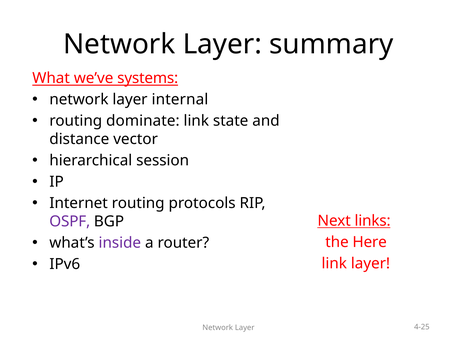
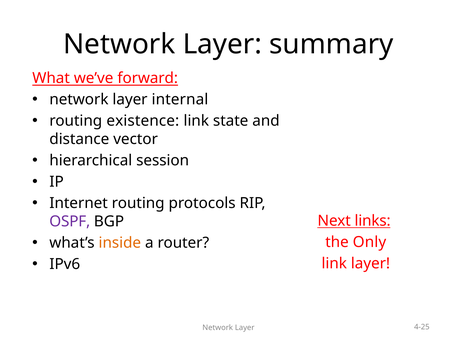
systems: systems -> forward (148, 78)
dominate: dominate -> existence (143, 121)
inside colour: purple -> orange (120, 243)
Here: Here -> Only (369, 242)
